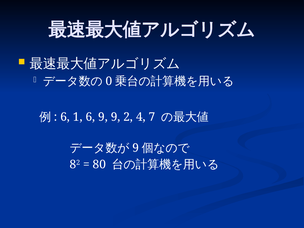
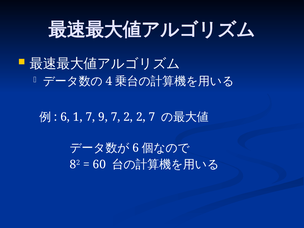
0: 0 -> 4 (109, 81)
1 6: 6 -> 7 (90, 117)
9 9: 9 -> 7 (116, 117)
2 4: 4 -> 2 (141, 117)
9: 9 -> 6 (136, 148)
80: 80 -> 60 (99, 164)
